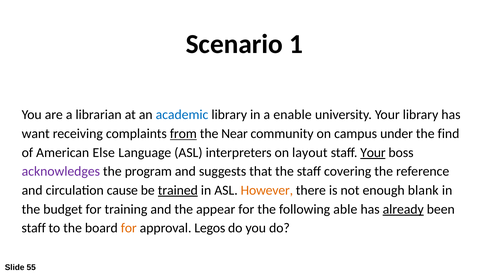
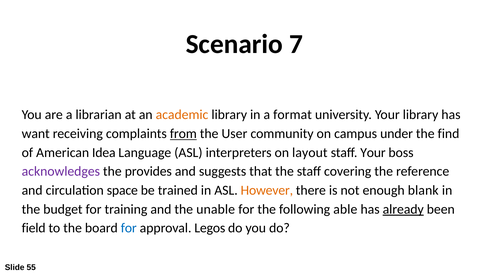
1: 1 -> 7 (296, 44)
academic colour: blue -> orange (182, 115)
enable: enable -> format (293, 115)
Near: Near -> User (234, 134)
Else: Else -> Idea (104, 152)
Your underline: present -> none (373, 152)
program: program -> provides (148, 171)
cause: cause -> space (122, 190)
trained underline: present -> none (178, 190)
appear: appear -> unable (216, 209)
staff: staff -> field (34, 228)
for colour: orange -> blue (129, 228)
